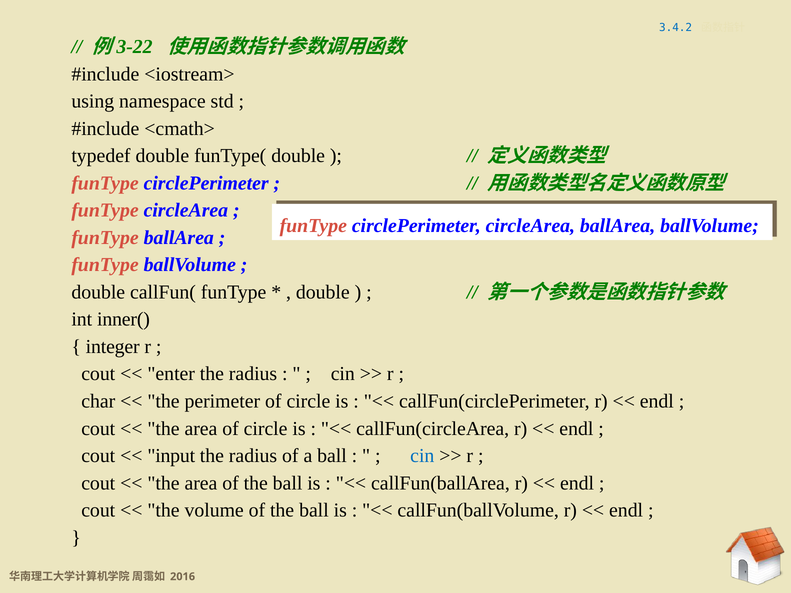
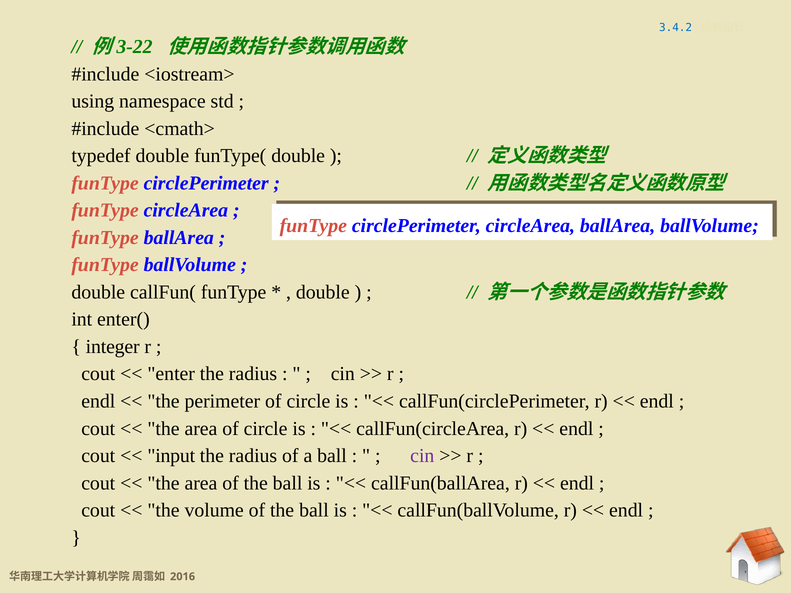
inner(: inner( -> enter( (123, 320)
char: char -> endl (98, 401)
cin colour: blue -> purple (422, 456)
